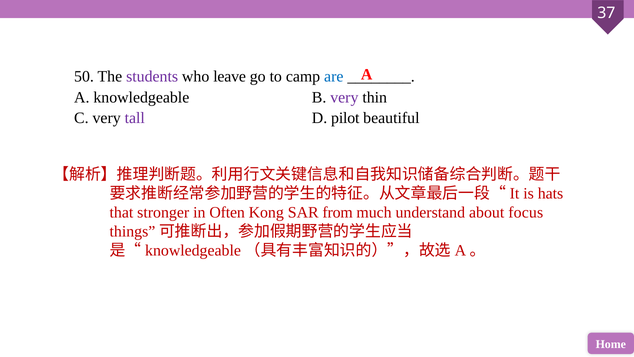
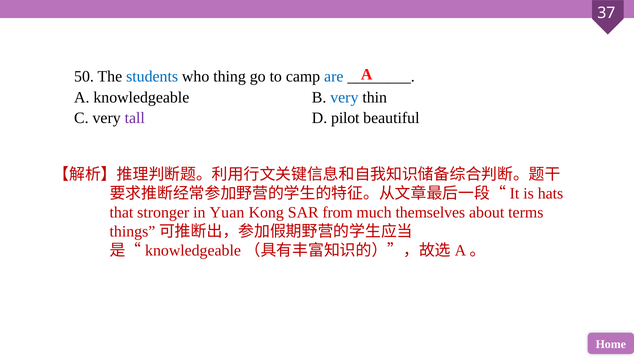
students colour: purple -> blue (152, 76)
leave: leave -> thing (230, 76)
very colour: purple -> blue (344, 97)
Often: Often -> Yuan (227, 212)
understand: understand -> themselves (430, 212)
focus: focus -> terms (526, 212)
